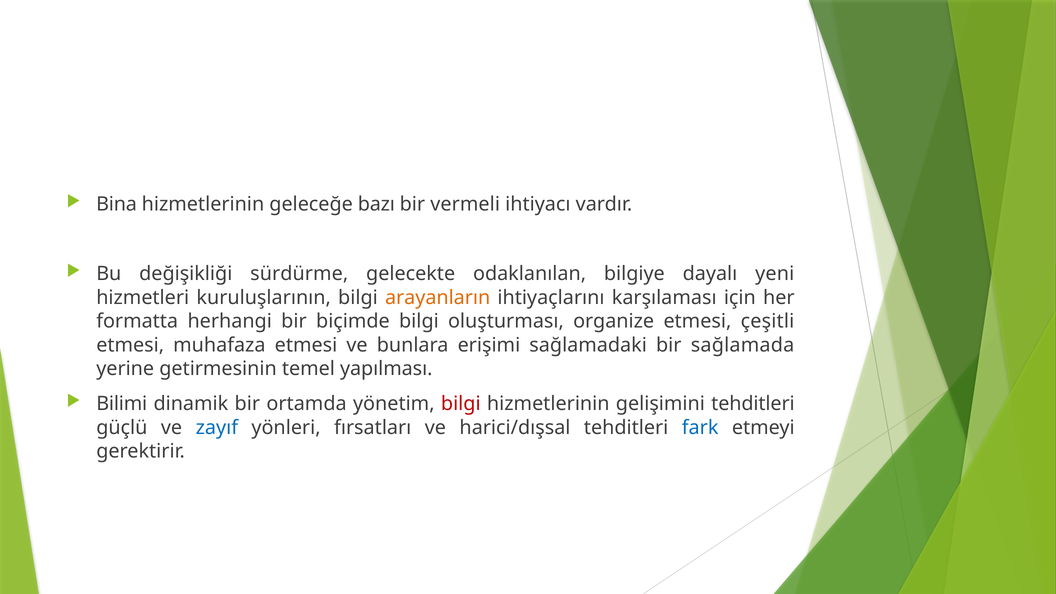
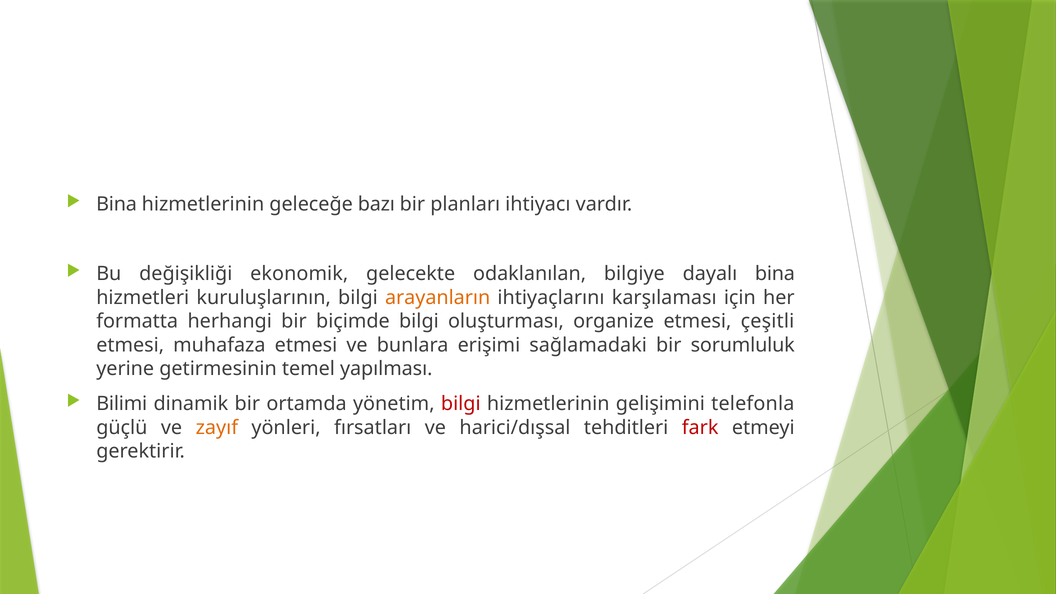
vermeli: vermeli -> planları (465, 204)
sürdürme: sürdürme -> ekonomik (299, 274)
dayalı yeni: yeni -> bina (775, 274)
sağlamada: sağlamada -> sorumluluk (743, 345)
gelişimini tehditleri: tehditleri -> telefonla (753, 404)
zayıf colour: blue -> orange (217, 427)
fark colour: blue -> red (700, 427)
